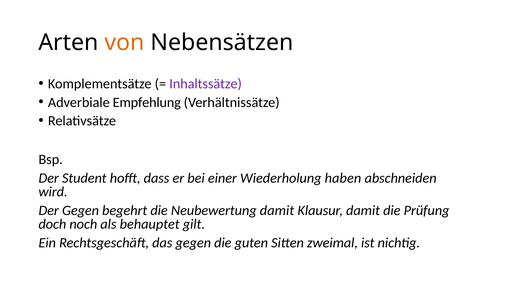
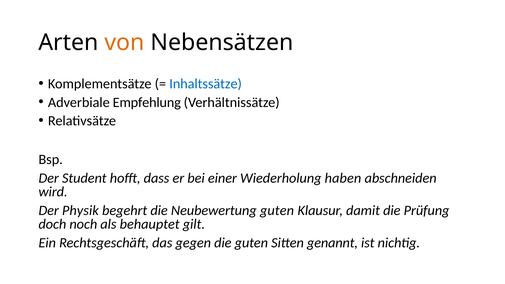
Inhaltssätze colour: purple -> blue (206, 84)
Der Gegen: Gegen -> Physik (80, 211)
Neubewertung damit: damit -> guten (277, 211)
zweimal: zweimal -> genannt (332, 243)
